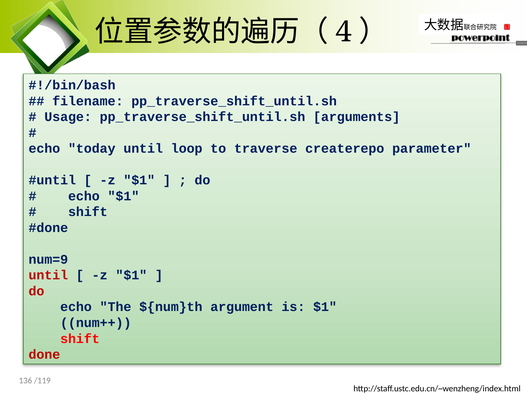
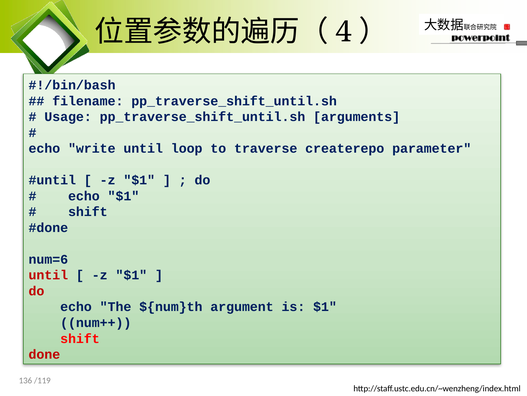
today: today -> write (92, 148)
num=9: num=9 -> num=6 (48, 259)
